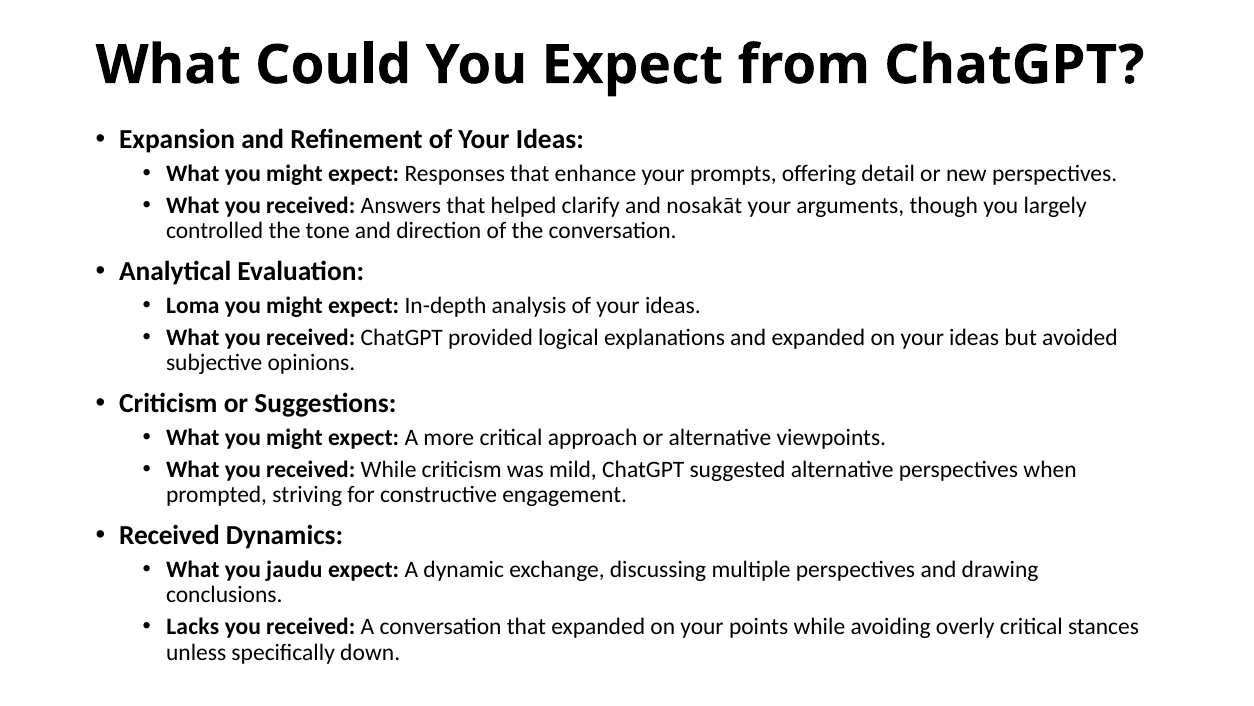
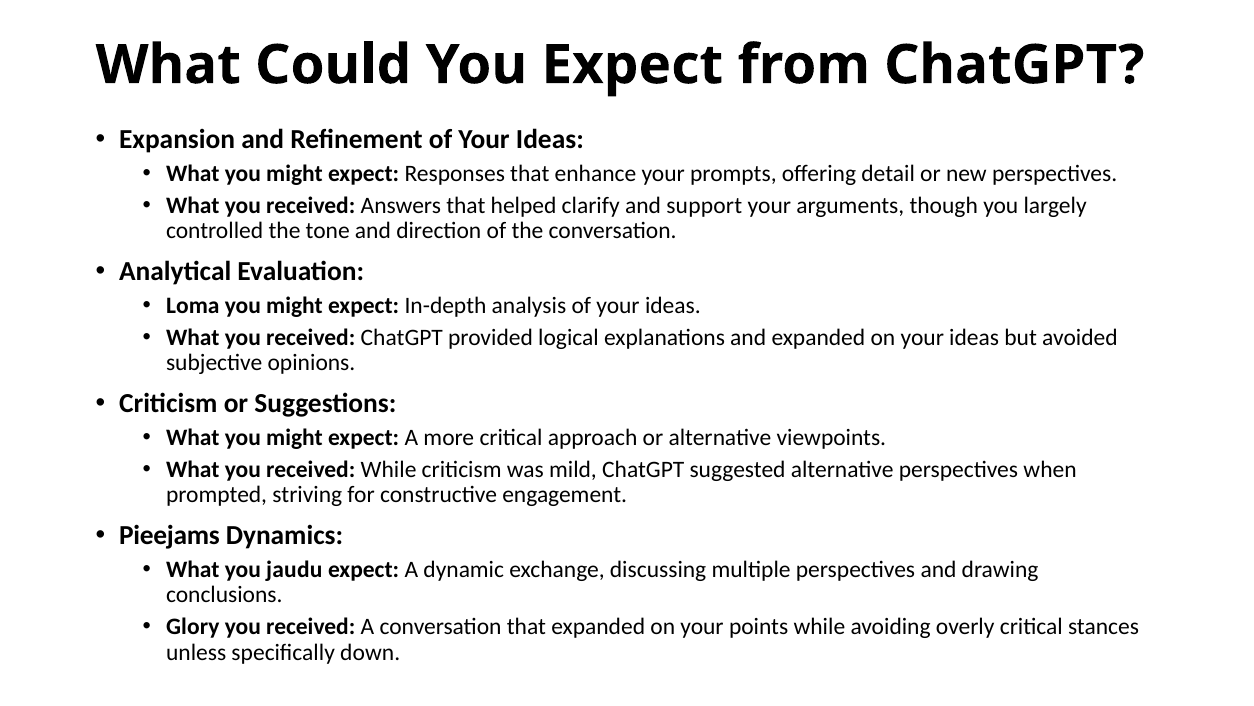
nosakāt: nosakāt -> support (704, 205)
Received: Received -> Pieejams (169, 535)
Lacks: Lacks -> Glory (193, 626)
